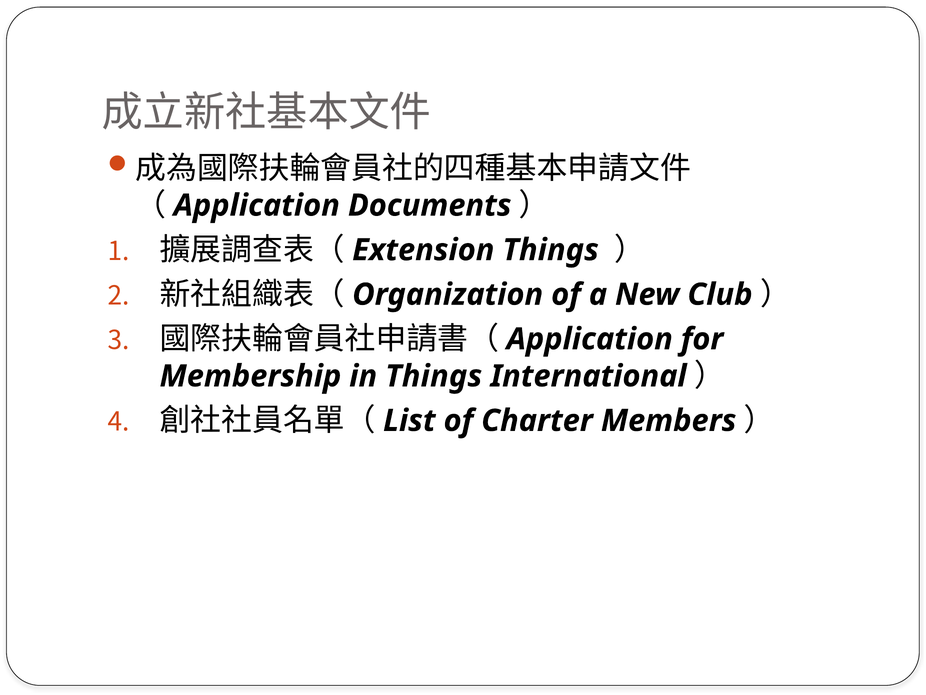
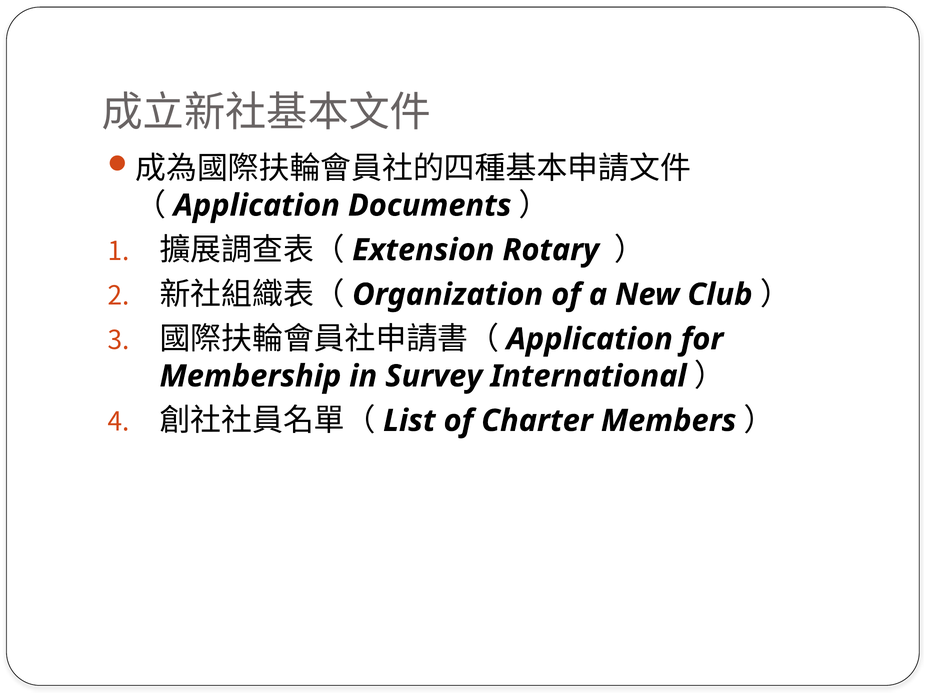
Things: Things -> Rotary (551, 250)
in Things: Things -> Survey (434, 376)
